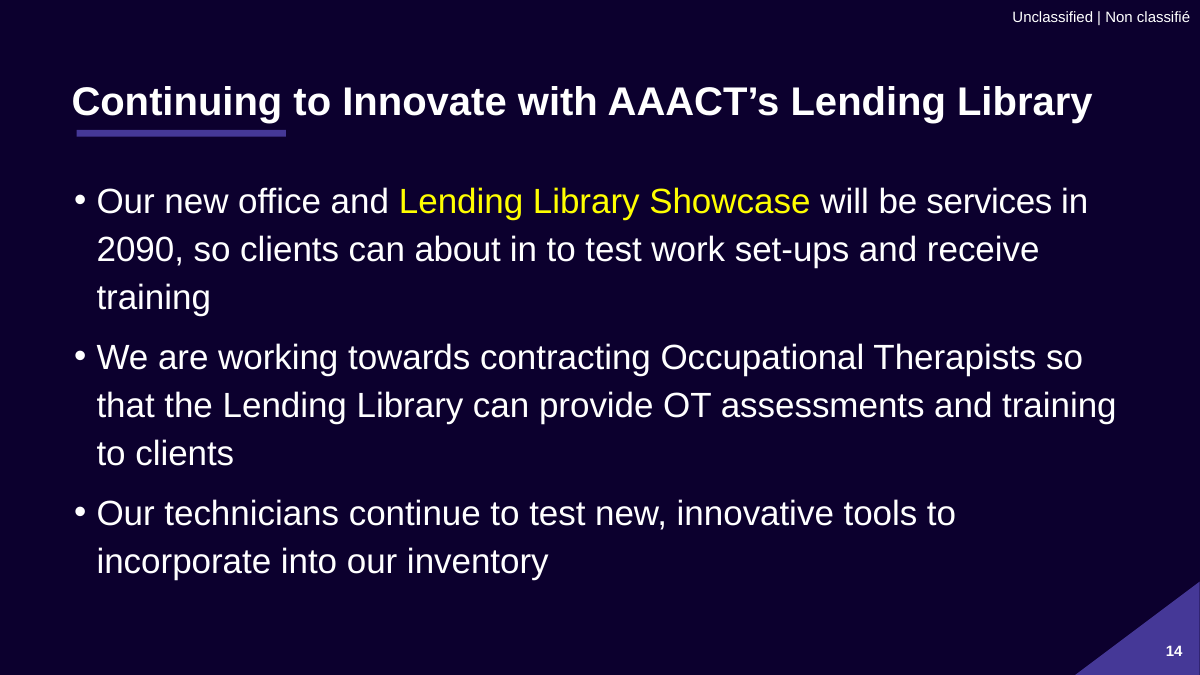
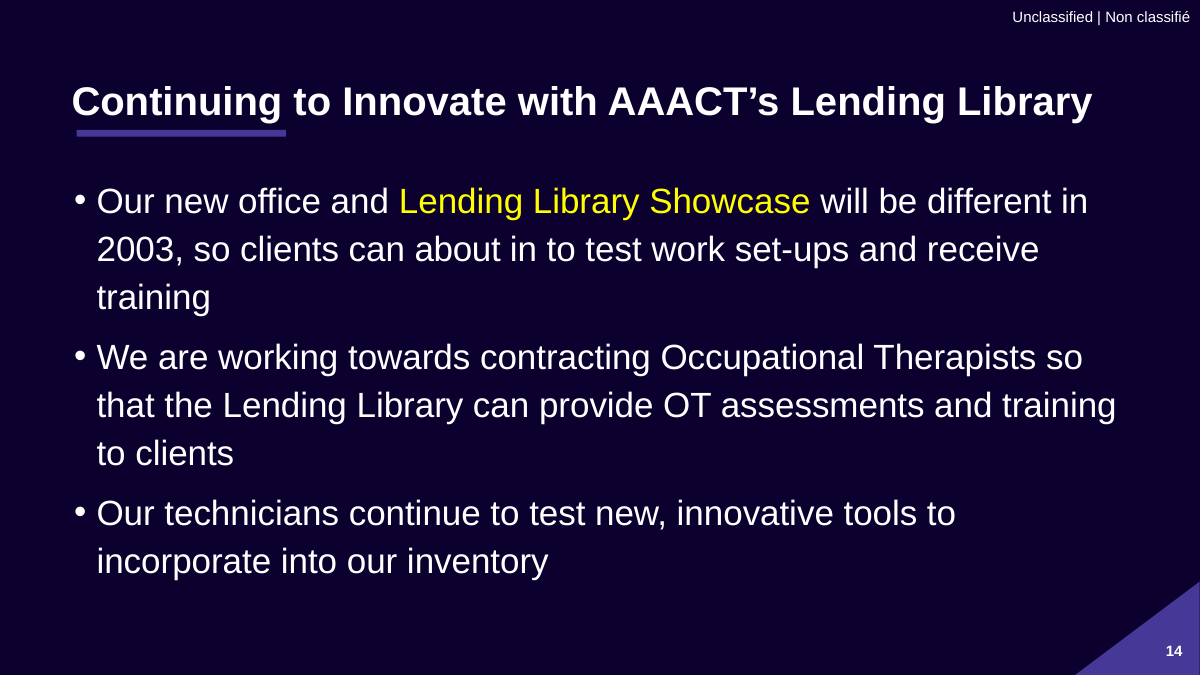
services: services -> different (989, 202)
2090: 2090 -> 2003 (140, 250)
